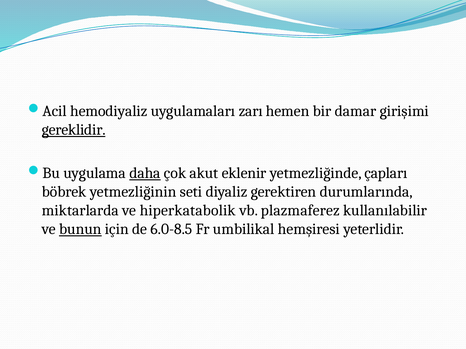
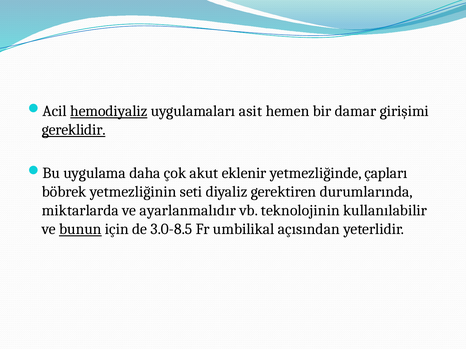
hemodiyaliz underline: none -> present (109, 111)
zarı: zarı -> asit (251, 111)
daha underline: present -> none (145, 173)
hiperkatabolik: hiperkatabolik -> ayarlanmalıdır (188, 211)
plazmaferez: plazmaferez -> teknolojinin (300, 211)
6.0-8.5: 6.0-8.5 -> 3.0-8.5 (171, 229)
hemşiresi: hemşiresi -> açısından (309, 229)
